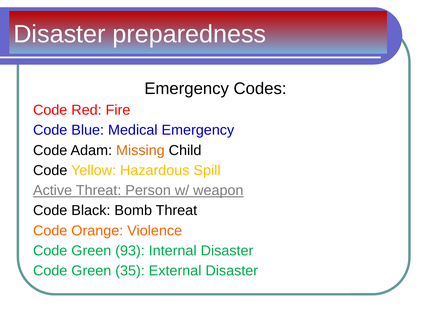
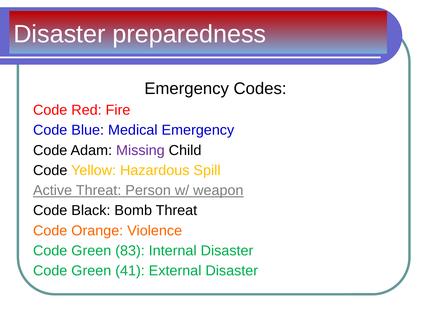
Missing colour: orange -> purple (140, 150)
93: 93 -> 83 (130, 251)
35: 35 -> 41 (130, 271)
